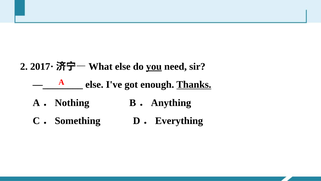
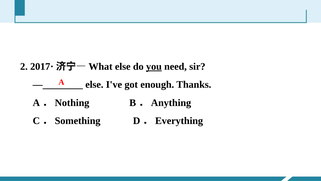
Thanks underline: present -> none (194, 84)
